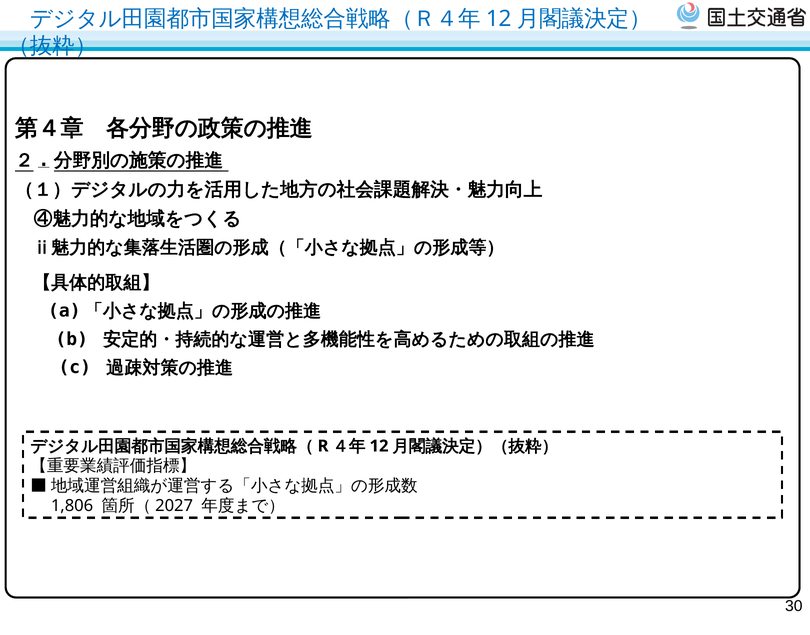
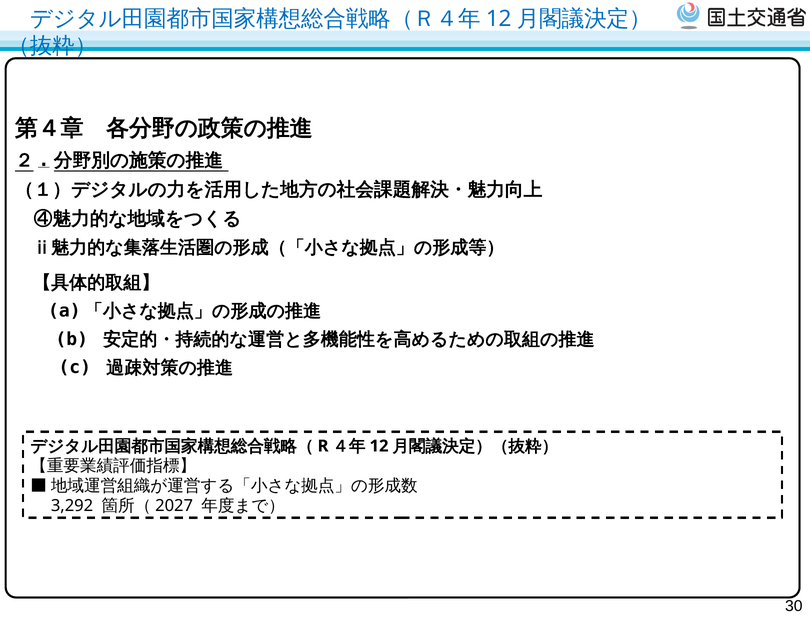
1,806: 1,806 -> 3,292 (72, 506)
